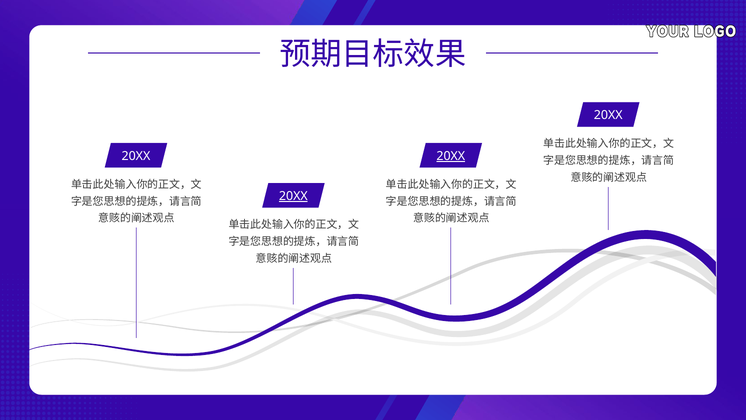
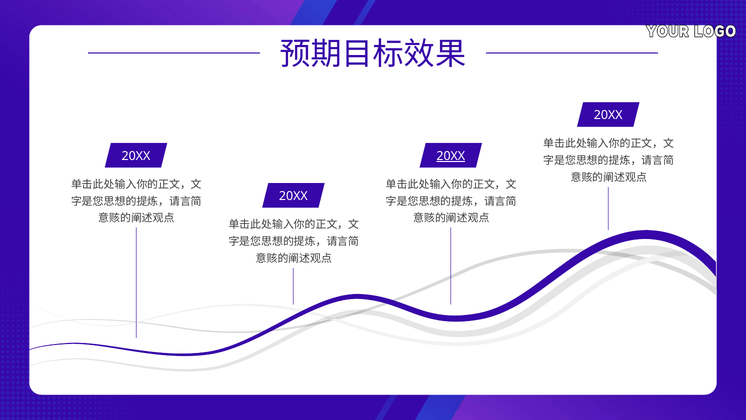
20XX underline: present -> none (293, 196)
